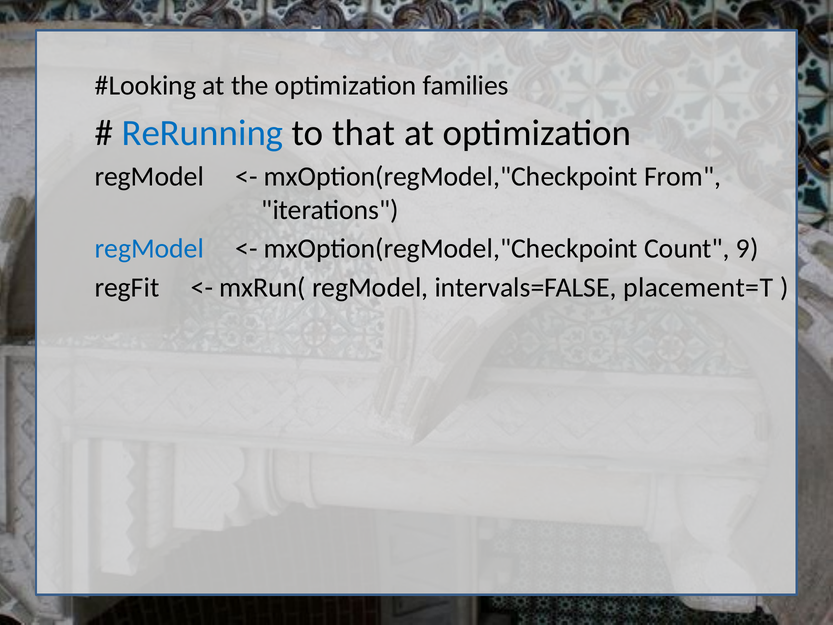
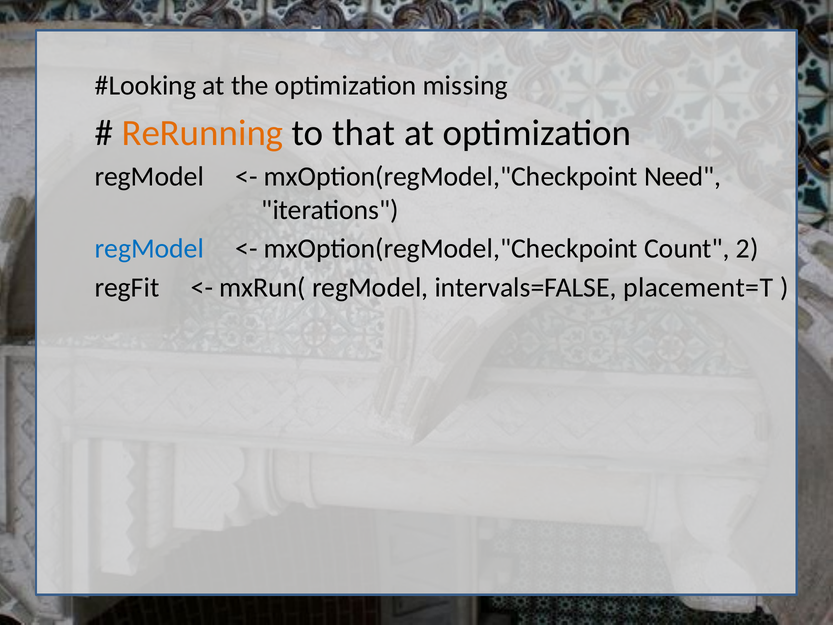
families: families -> missing (465, 86)
ReRunning colour: blue -> orange (202, 133)
From: From -> Need (683, 177)
9: 9 -> 2 (747, 249)
